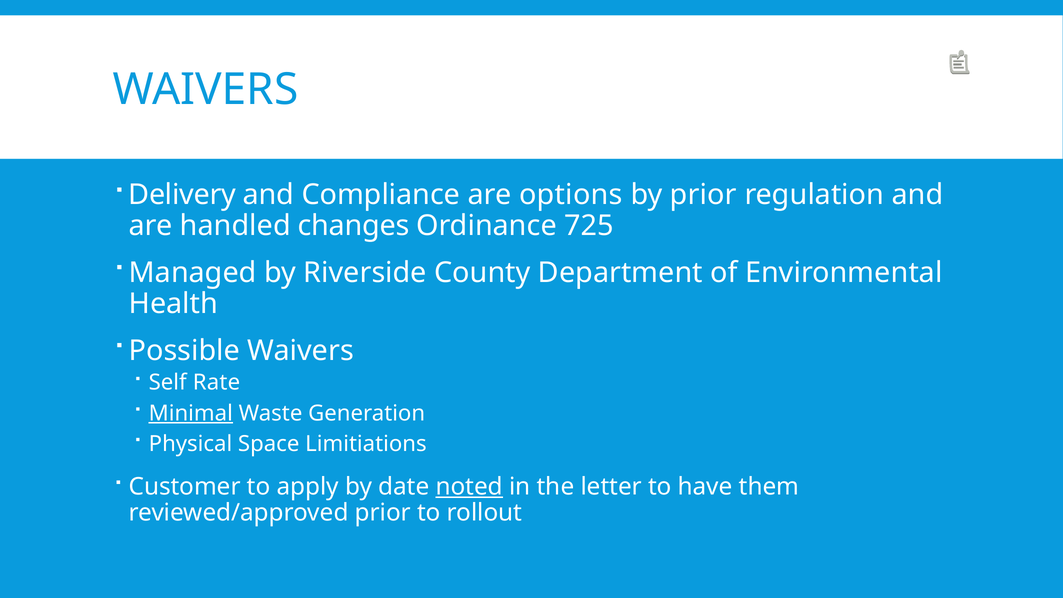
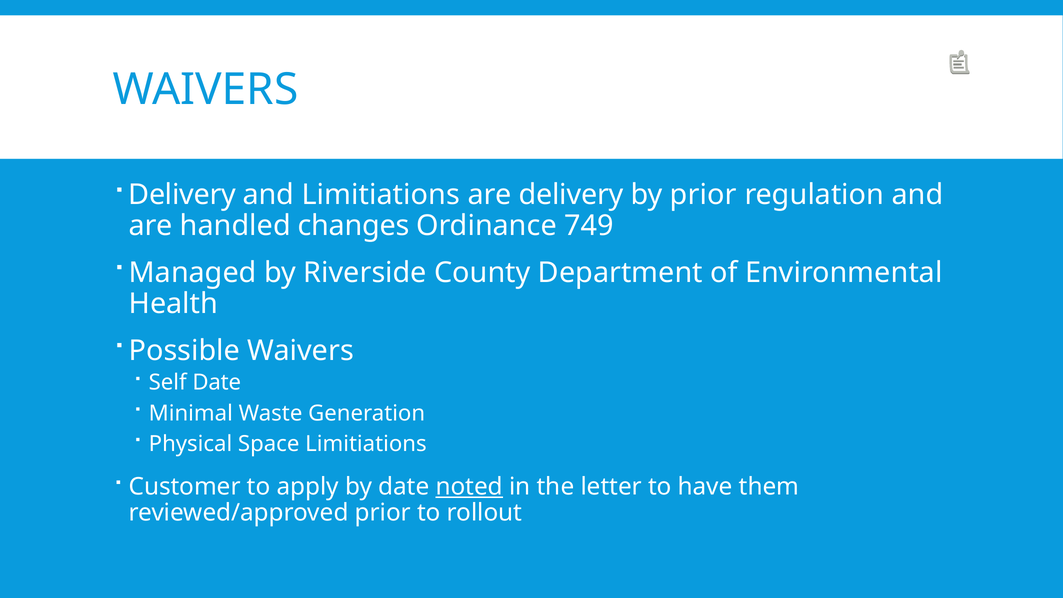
and Compliance: Compliance -> Limitiations (381, 195)
are options: options -> delivery (571, 195)
725: 725 -> 749 (589, 226)
Self Rate: Rate -> Date (217, 383)
Minimal underline: present -> none (191, 413)
